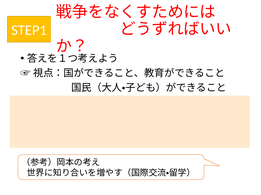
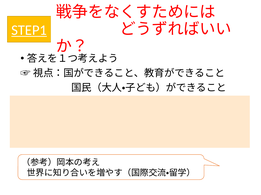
STEP1 underline: none -> present (29, 30)
